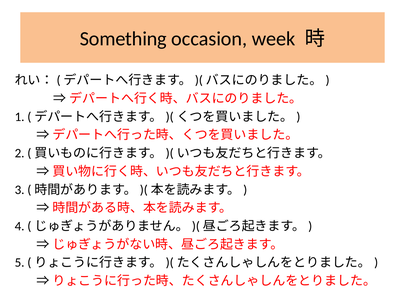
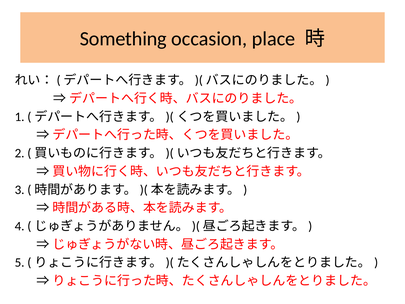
week: week -> place (274, 39)
